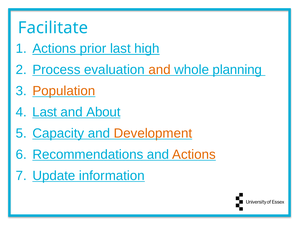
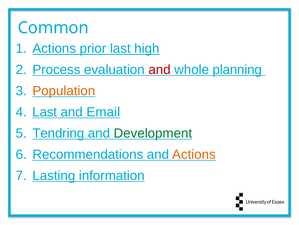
Facilitate: Facilitate -> Common (53, 28)
and colour: orange -> red (160, 69)
About: About -> Email (103, 112)
Capacity: Capacity -> Tendring (58, 133)
Development colour: orange -> green (153, 133)
Update: Update -> Lasting (54, 175)
